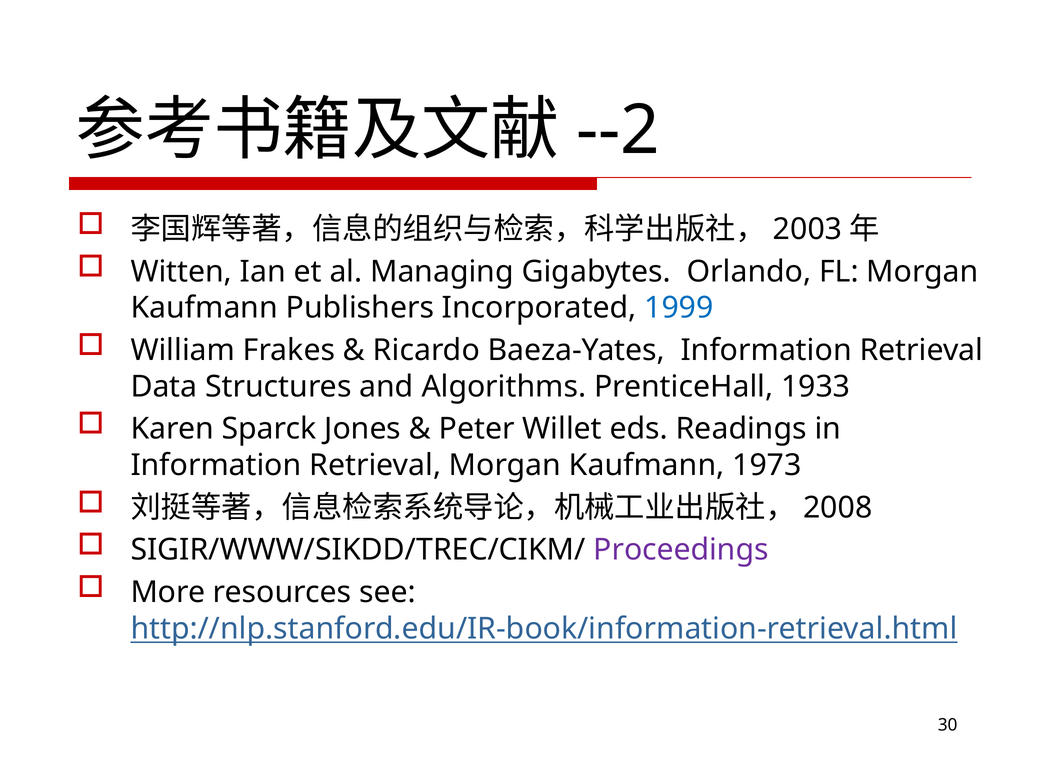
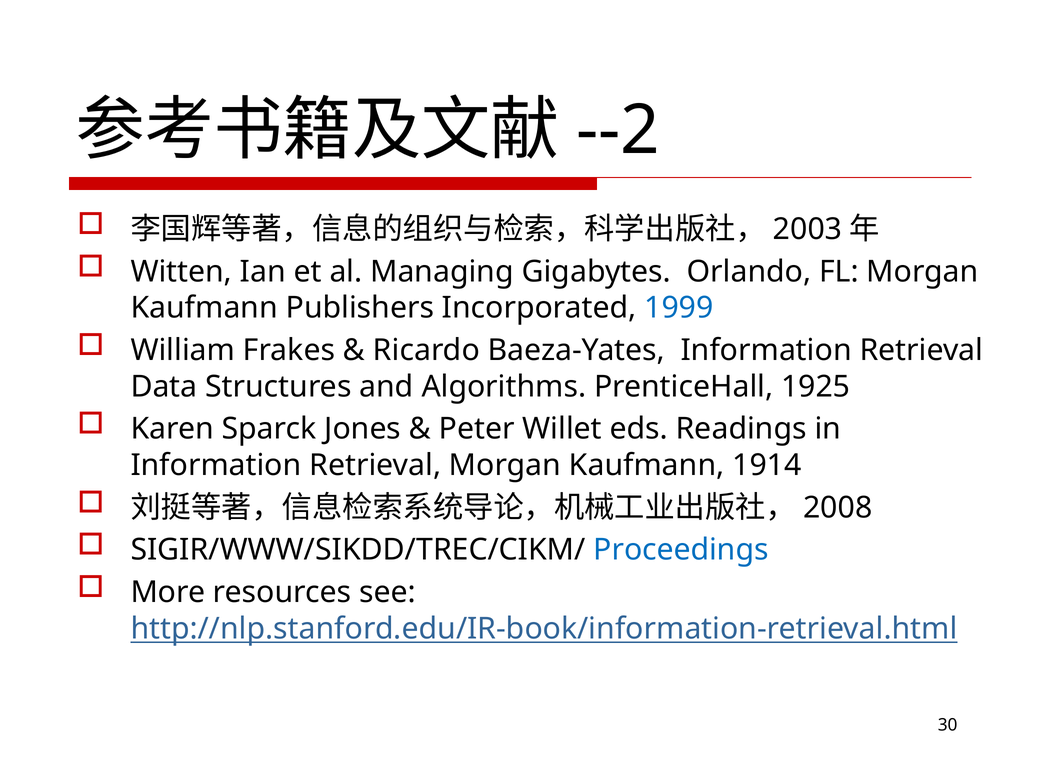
1933: 1933 -> 1925 (816, 386)
1973: 1973 -> 1914 (767, 465)
Proceedings colour: purple -> blue (681, 550)
